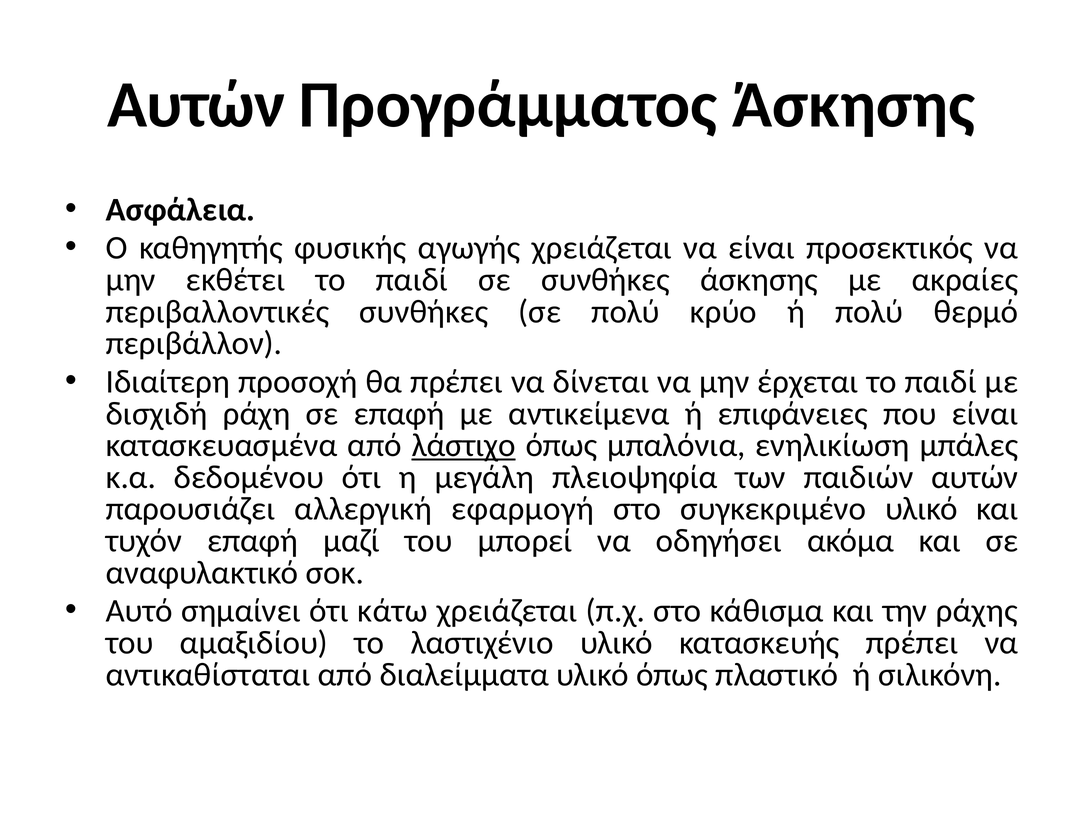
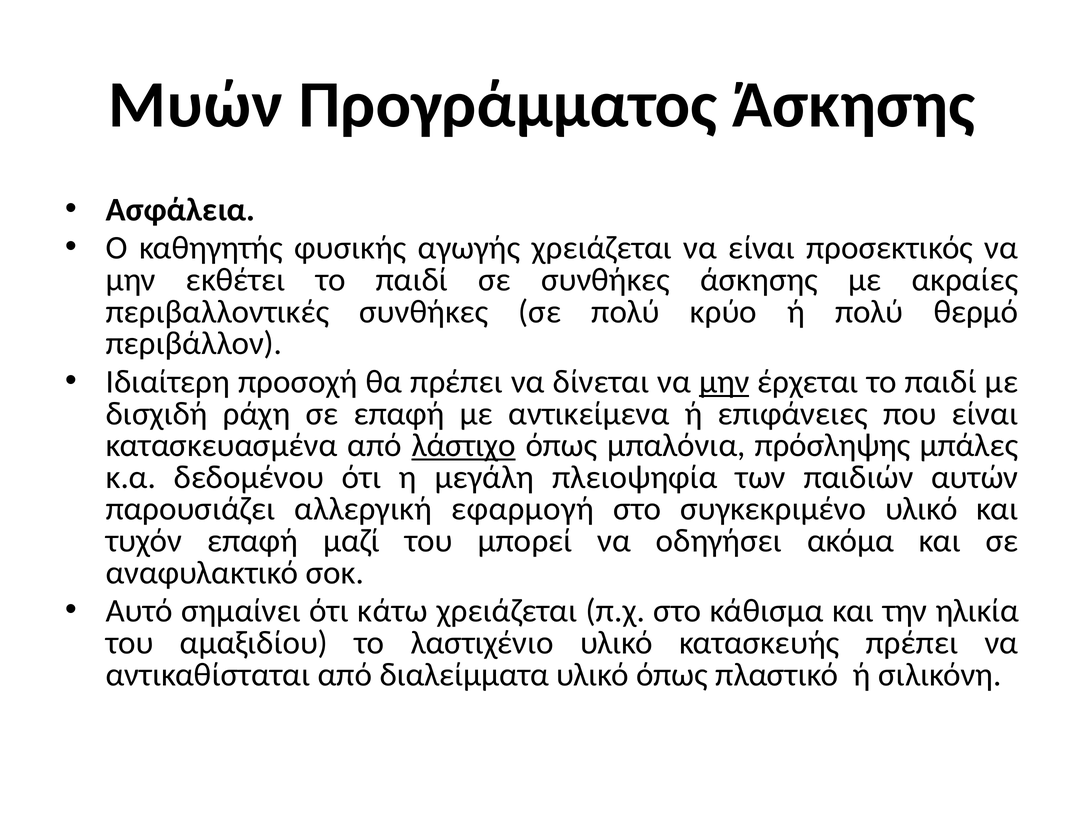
Αυτών: Αυτών -> Μυών (196, 105)
μην underline: none -> present (724, 382)
ενηλικίωση: ενηλικίωση -> πρόσληψης (833, 445)
ράχης: ράχης -> ηλικία (977, 611)
